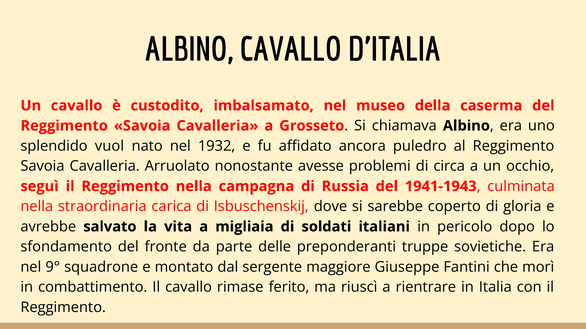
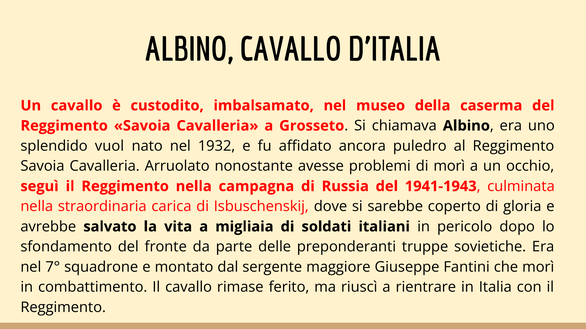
di circa: circa -> morì (449, 166)
9°: 9° -> 7° (53, 267)
